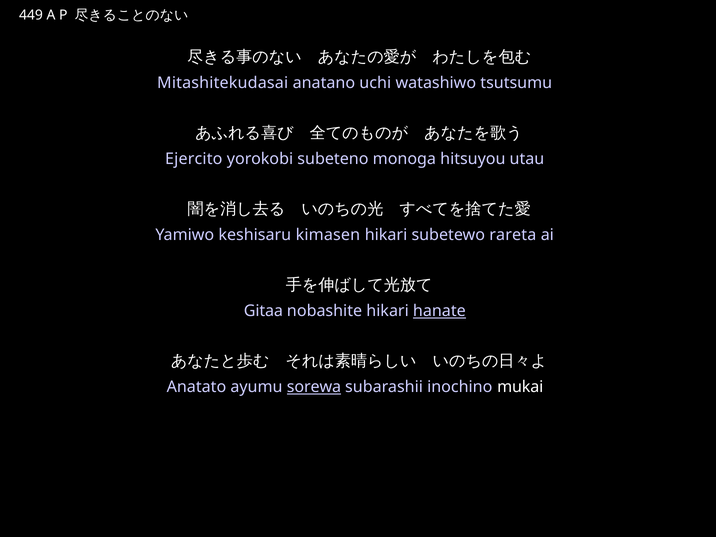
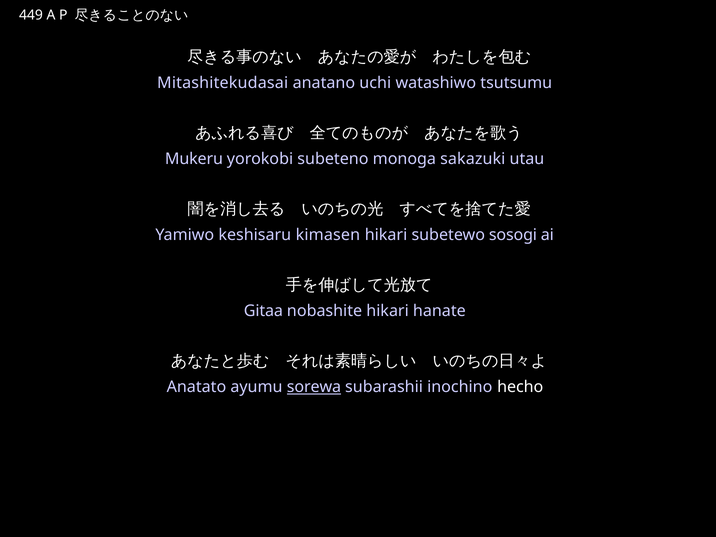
Ejercito: Ejercito -> Mukeru (194, 159)
hitsuyou: hitsuyou -> sakazuki (473, 159)
rareta: rareta -> sosogi (513, 235)
hanate underline: present -> none (439, 311)
mukai: mukai -> hecho (520, 387)
